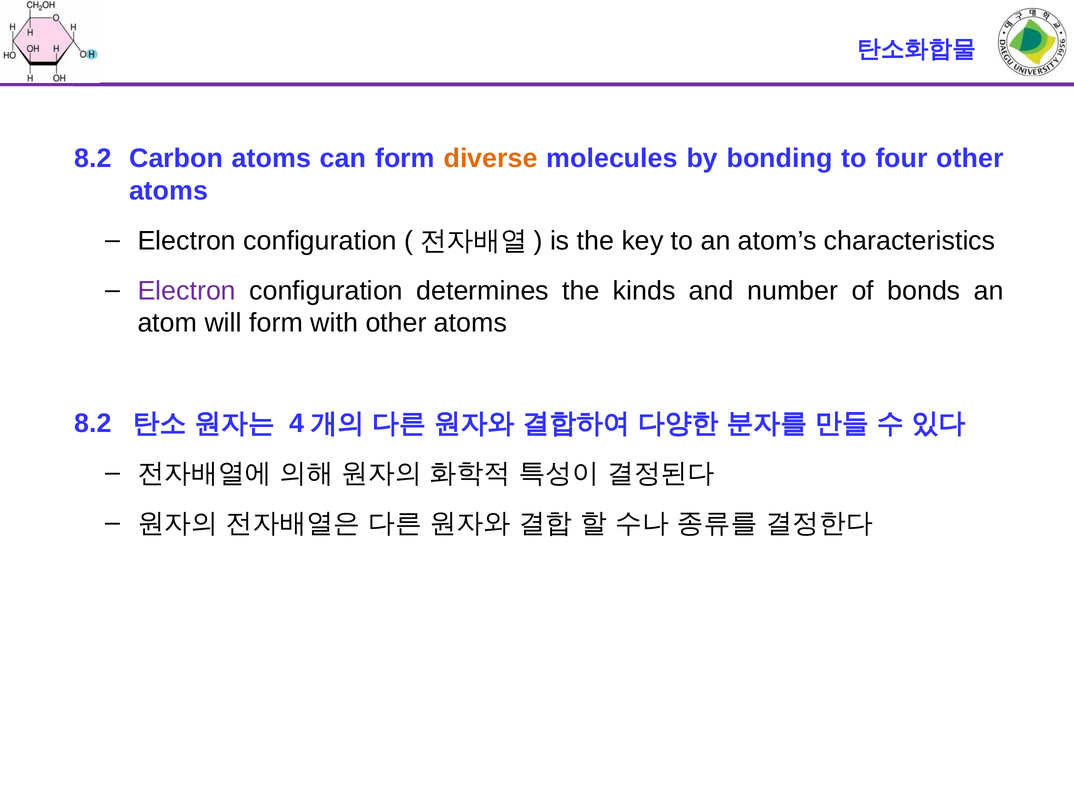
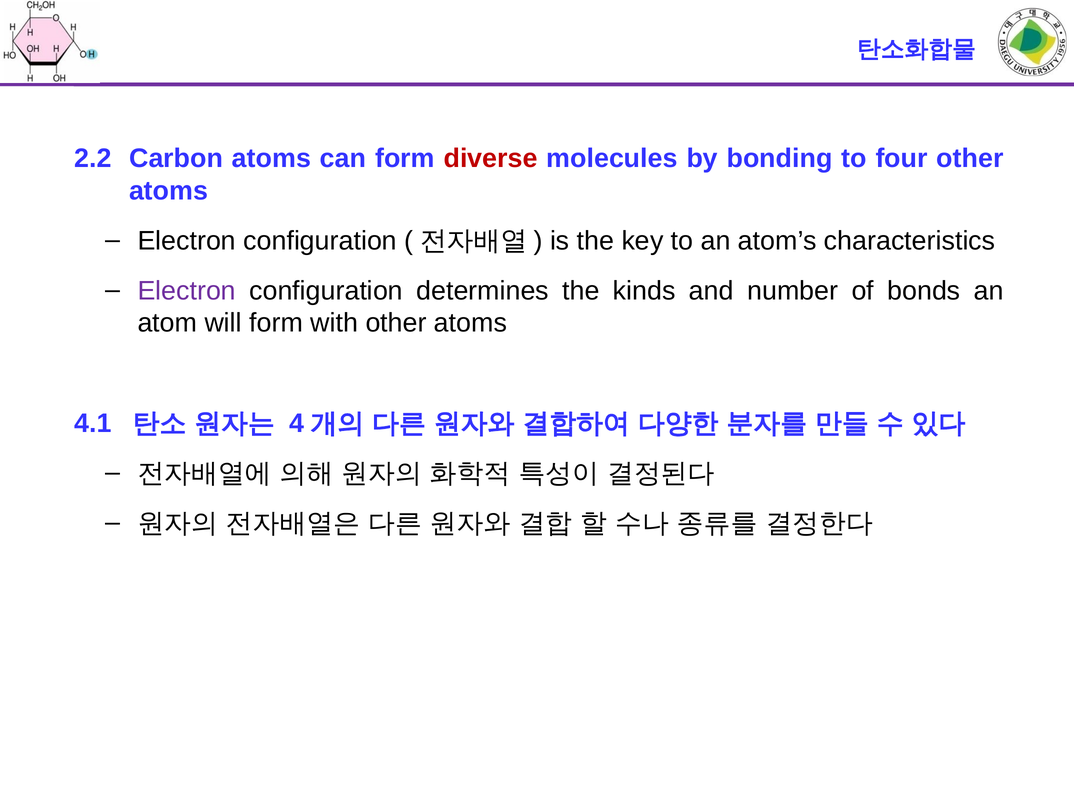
8.2: 8.2 -> 2.2 (93, 159)
diverse colour: orange -> red (491, 159)
8.2: 8.2 -> 4.1 (93, 424)
